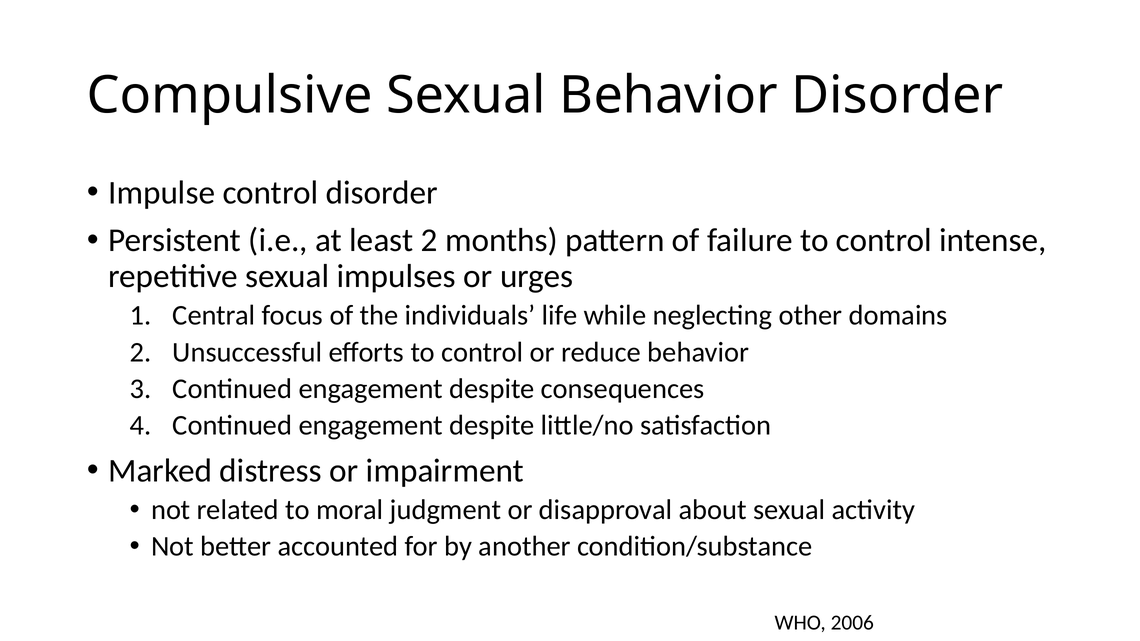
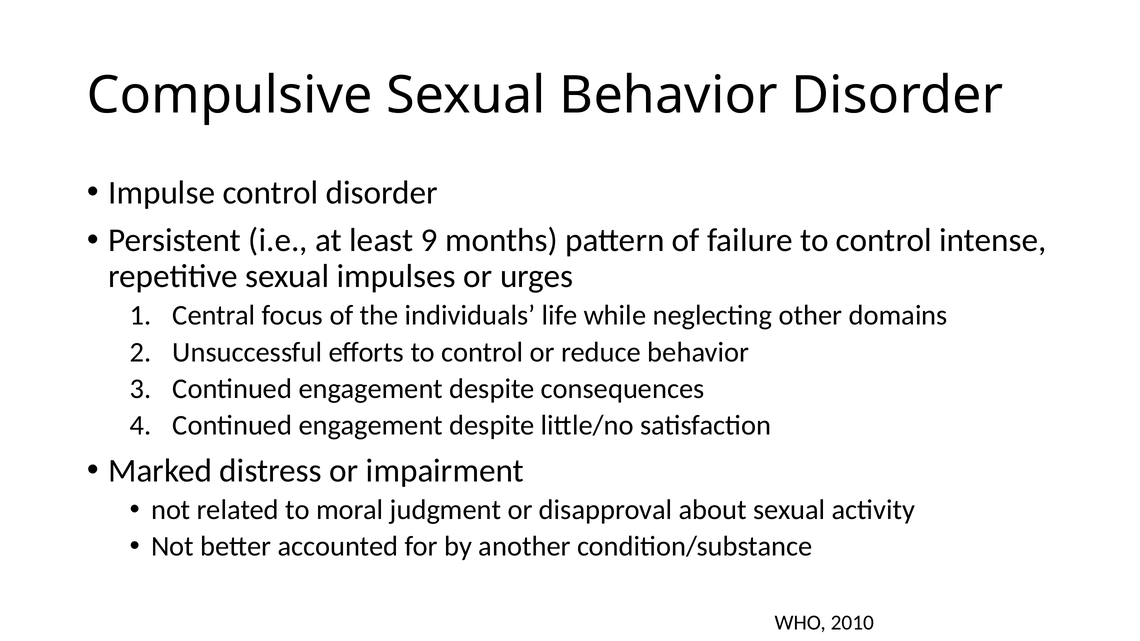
least 2: 2 -> 9 (429, 240)
2006: 2006 -> 2010 (852, 623)
